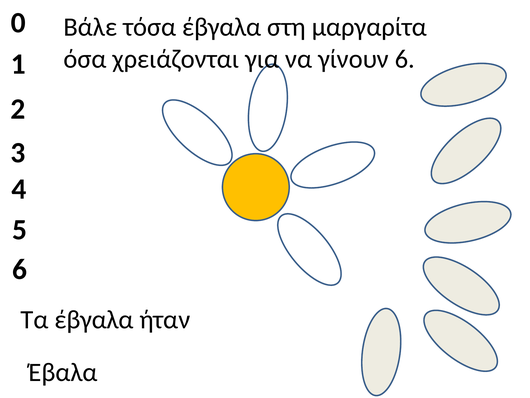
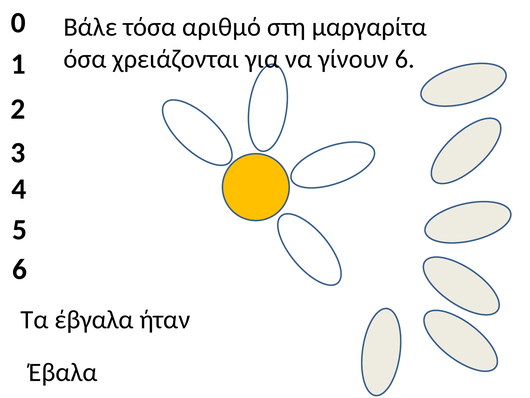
τόσα έβγαλα: έβγαλα -> αριθμό (222, 27)
